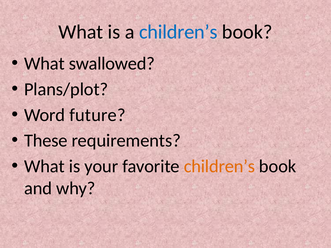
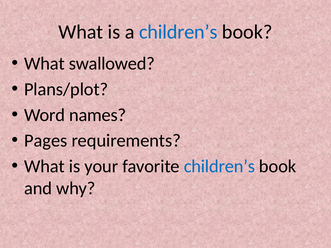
future: future -> names (98, 115)
These: These -> Pages (46, 141)
children’s colour: orange -> blue (219, 167)
